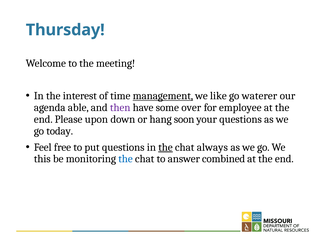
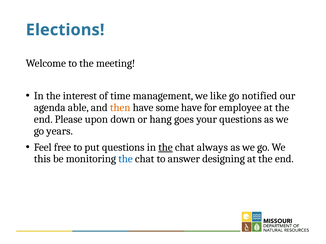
Thursday: Thursday -> Elections (65, 30)
management underline: present -> none (163, 96)
waterer: waterer -> notified (259, 96)
then colour: purple -> orange (120, 108)
some over: over -> have (191, 108)
soon: soon -> goes (184, 119)
today: today -> years (60, 131)
combined: combined -> designing (224, 159)
